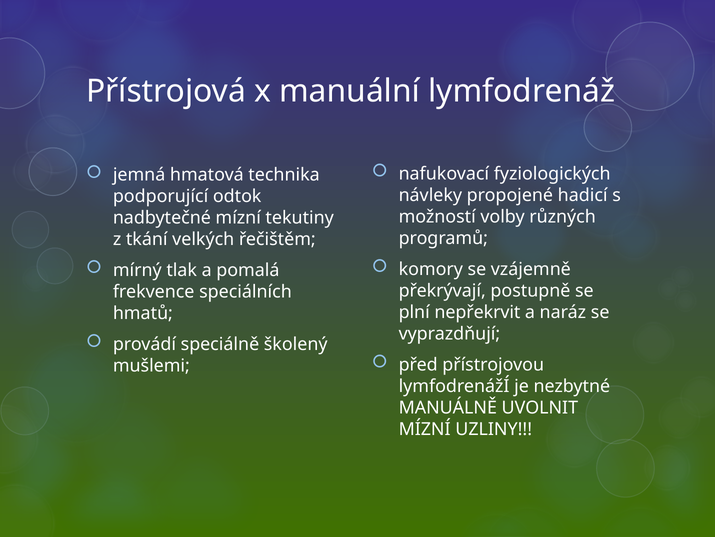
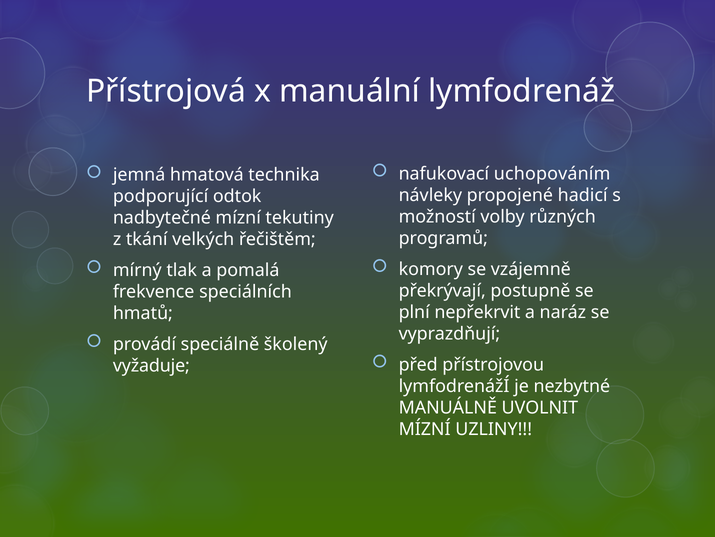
fyziologických: fyziologických -> uchopováním (552, 174)
mušlemi: mušlemi -> vyžaduje (151, 365)
